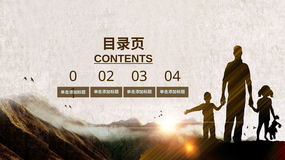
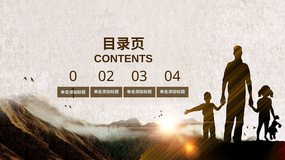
CONTENTS underline: present -> none (123, 59)
